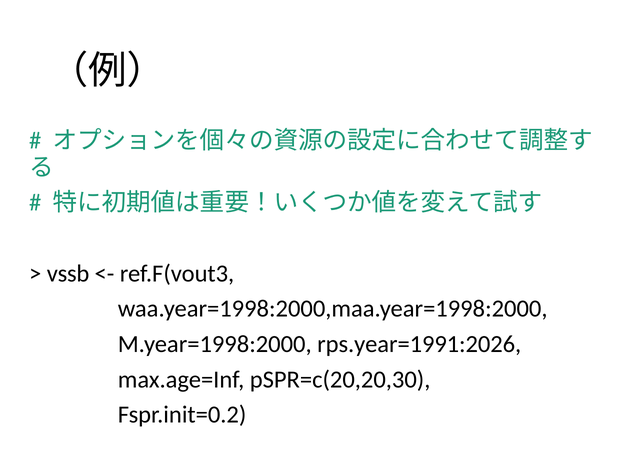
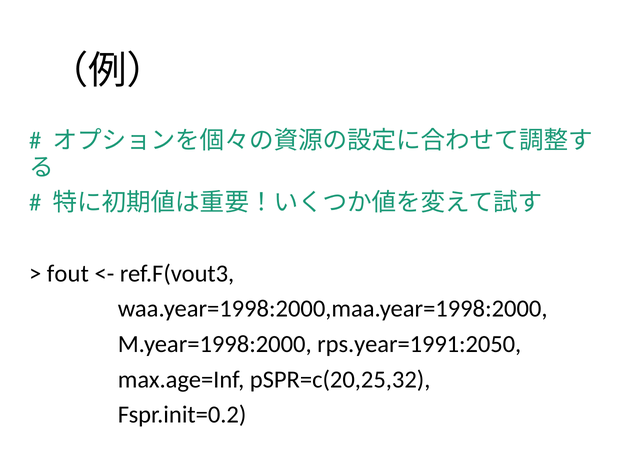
vssb: vssb -> fout (68, 273)
rps.year=1991:2026: rps.year=1991:2026 -> rps.year=1991:2050 (419, 344)
pSPR=c(20,20,30: pSPR=c(20,20,30 -> pSPR=c(20,25,32 (340, 379)
